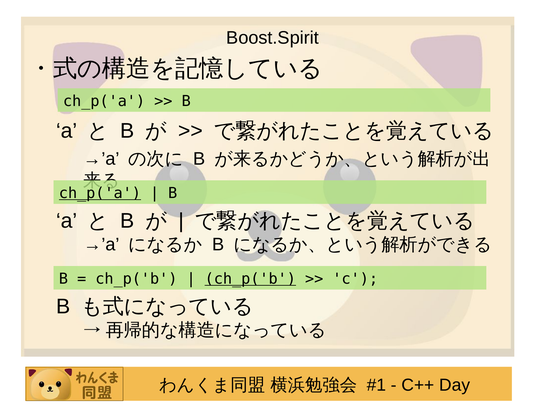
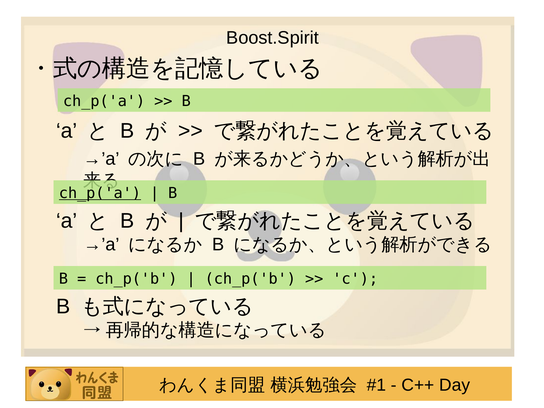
ch_p('b underline: present -> none (250, 279)
